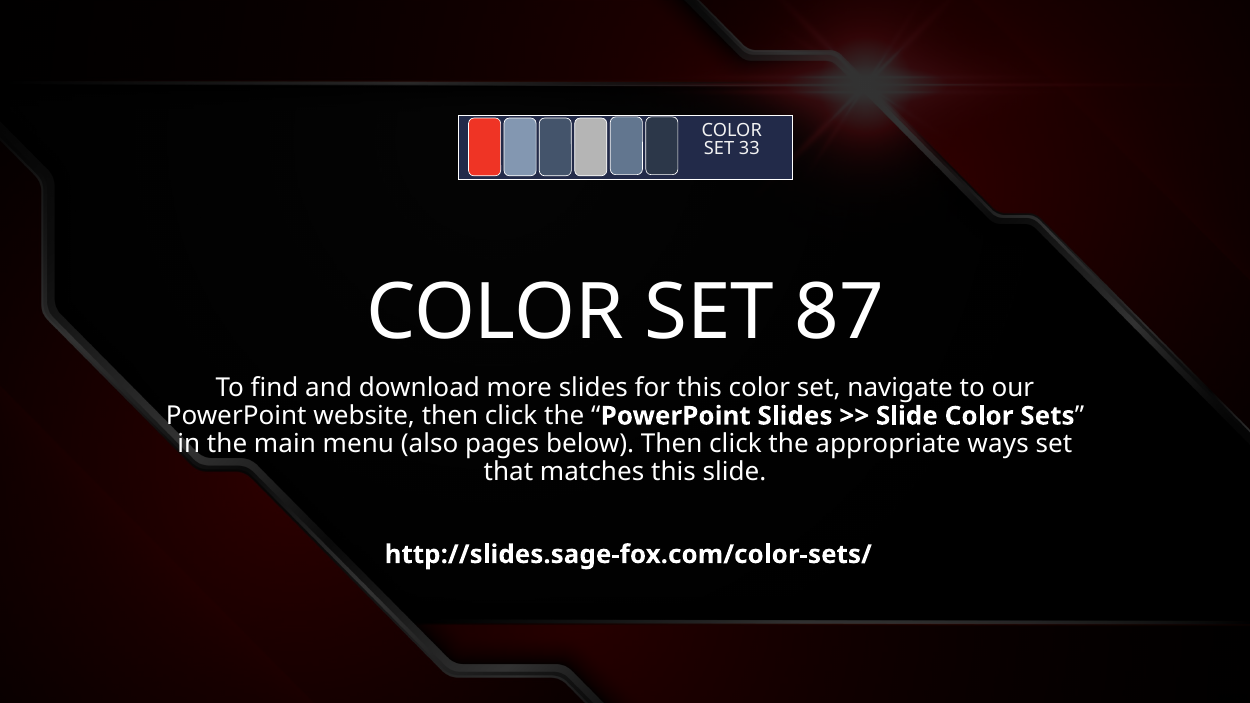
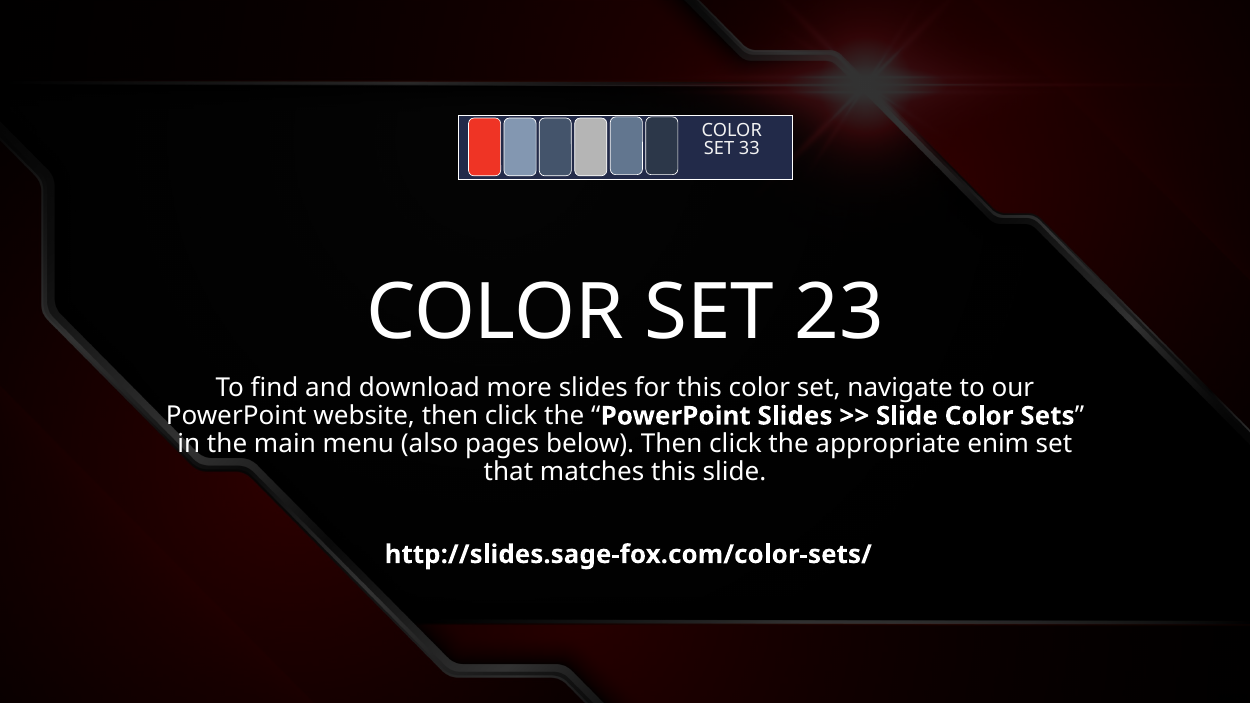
87: 87 -> 23 (839, 312)
ways: ways -> enim (998, 444)
